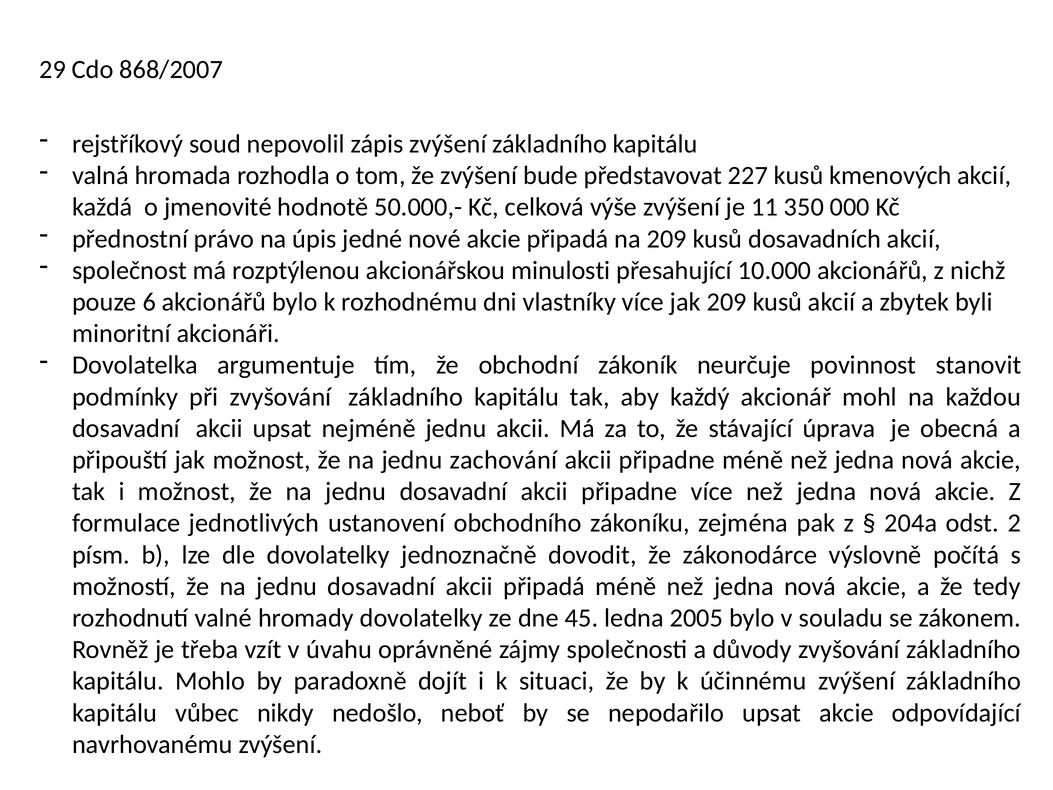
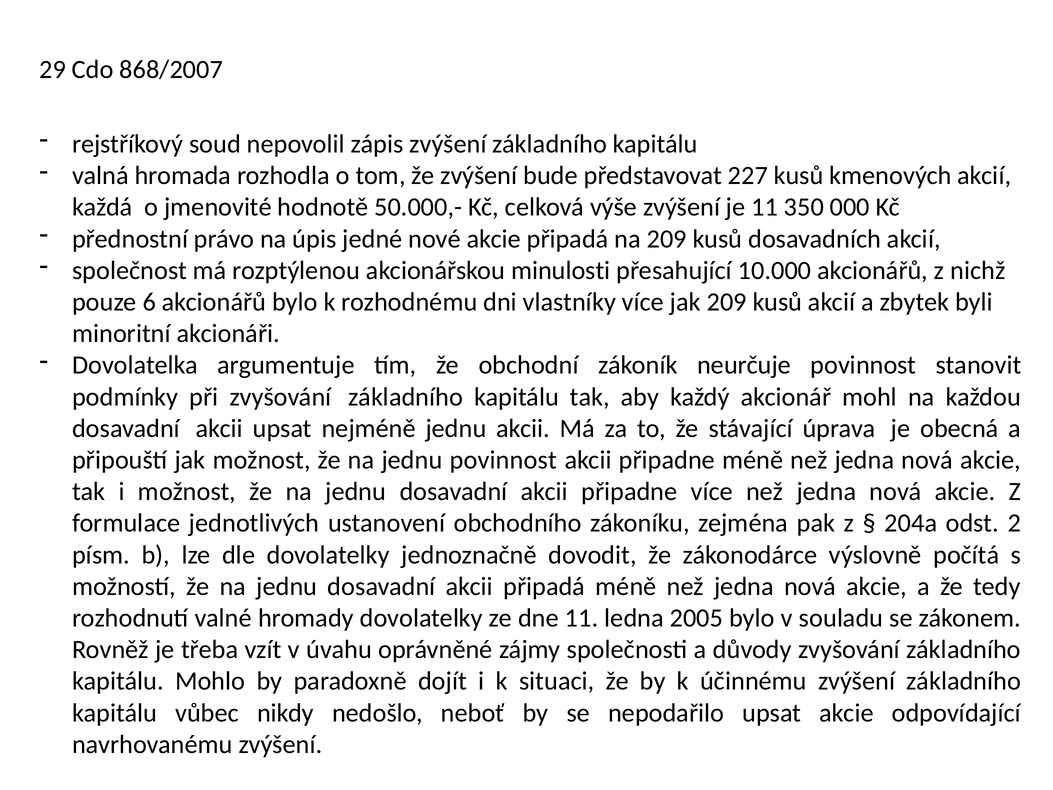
jednu zachování: zachování -> povinnost (503, 460)
dne 45: 45 -> 11 (582, 618)
